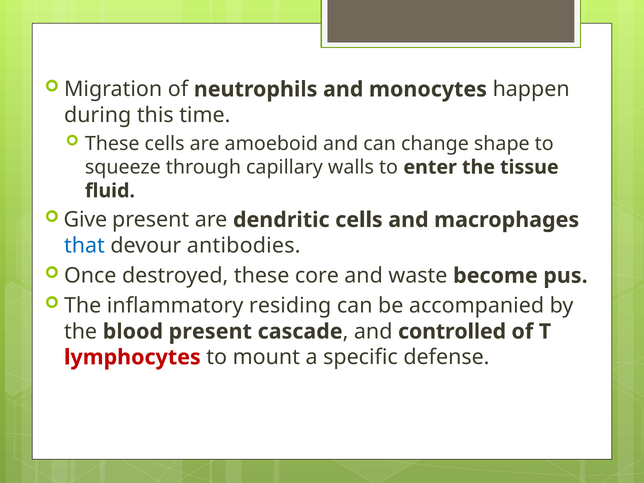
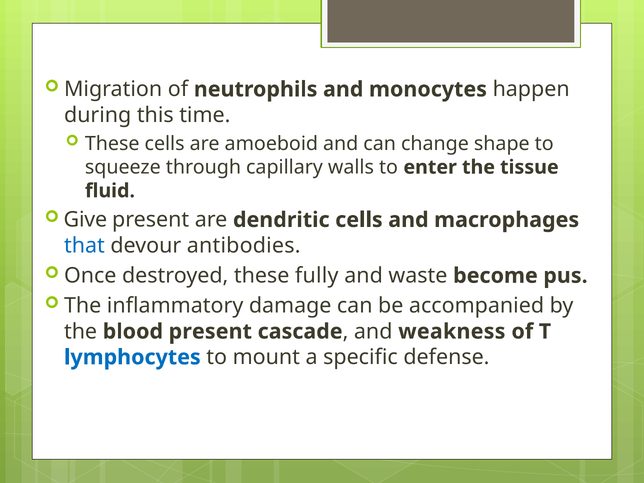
core: core -> fully (317, 276)
residing: residing -> damage (290, 306)
controlled: controlled -> weakness (452, 332)
lymphocytes colour: red -> blue (132, 357)
